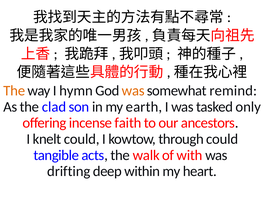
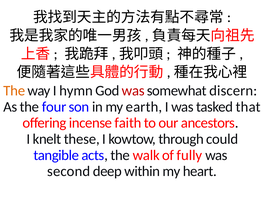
was colour: orange -> red (133, 91)
remind: remind -> discern (233, 91)
clad: clad -> four (54, 107)
only: only -> that (248, 107)
knelt could: could -> these (82, 139)
with: with -> fully (189, 155)
drifting: drifting -> second (69, 171)
